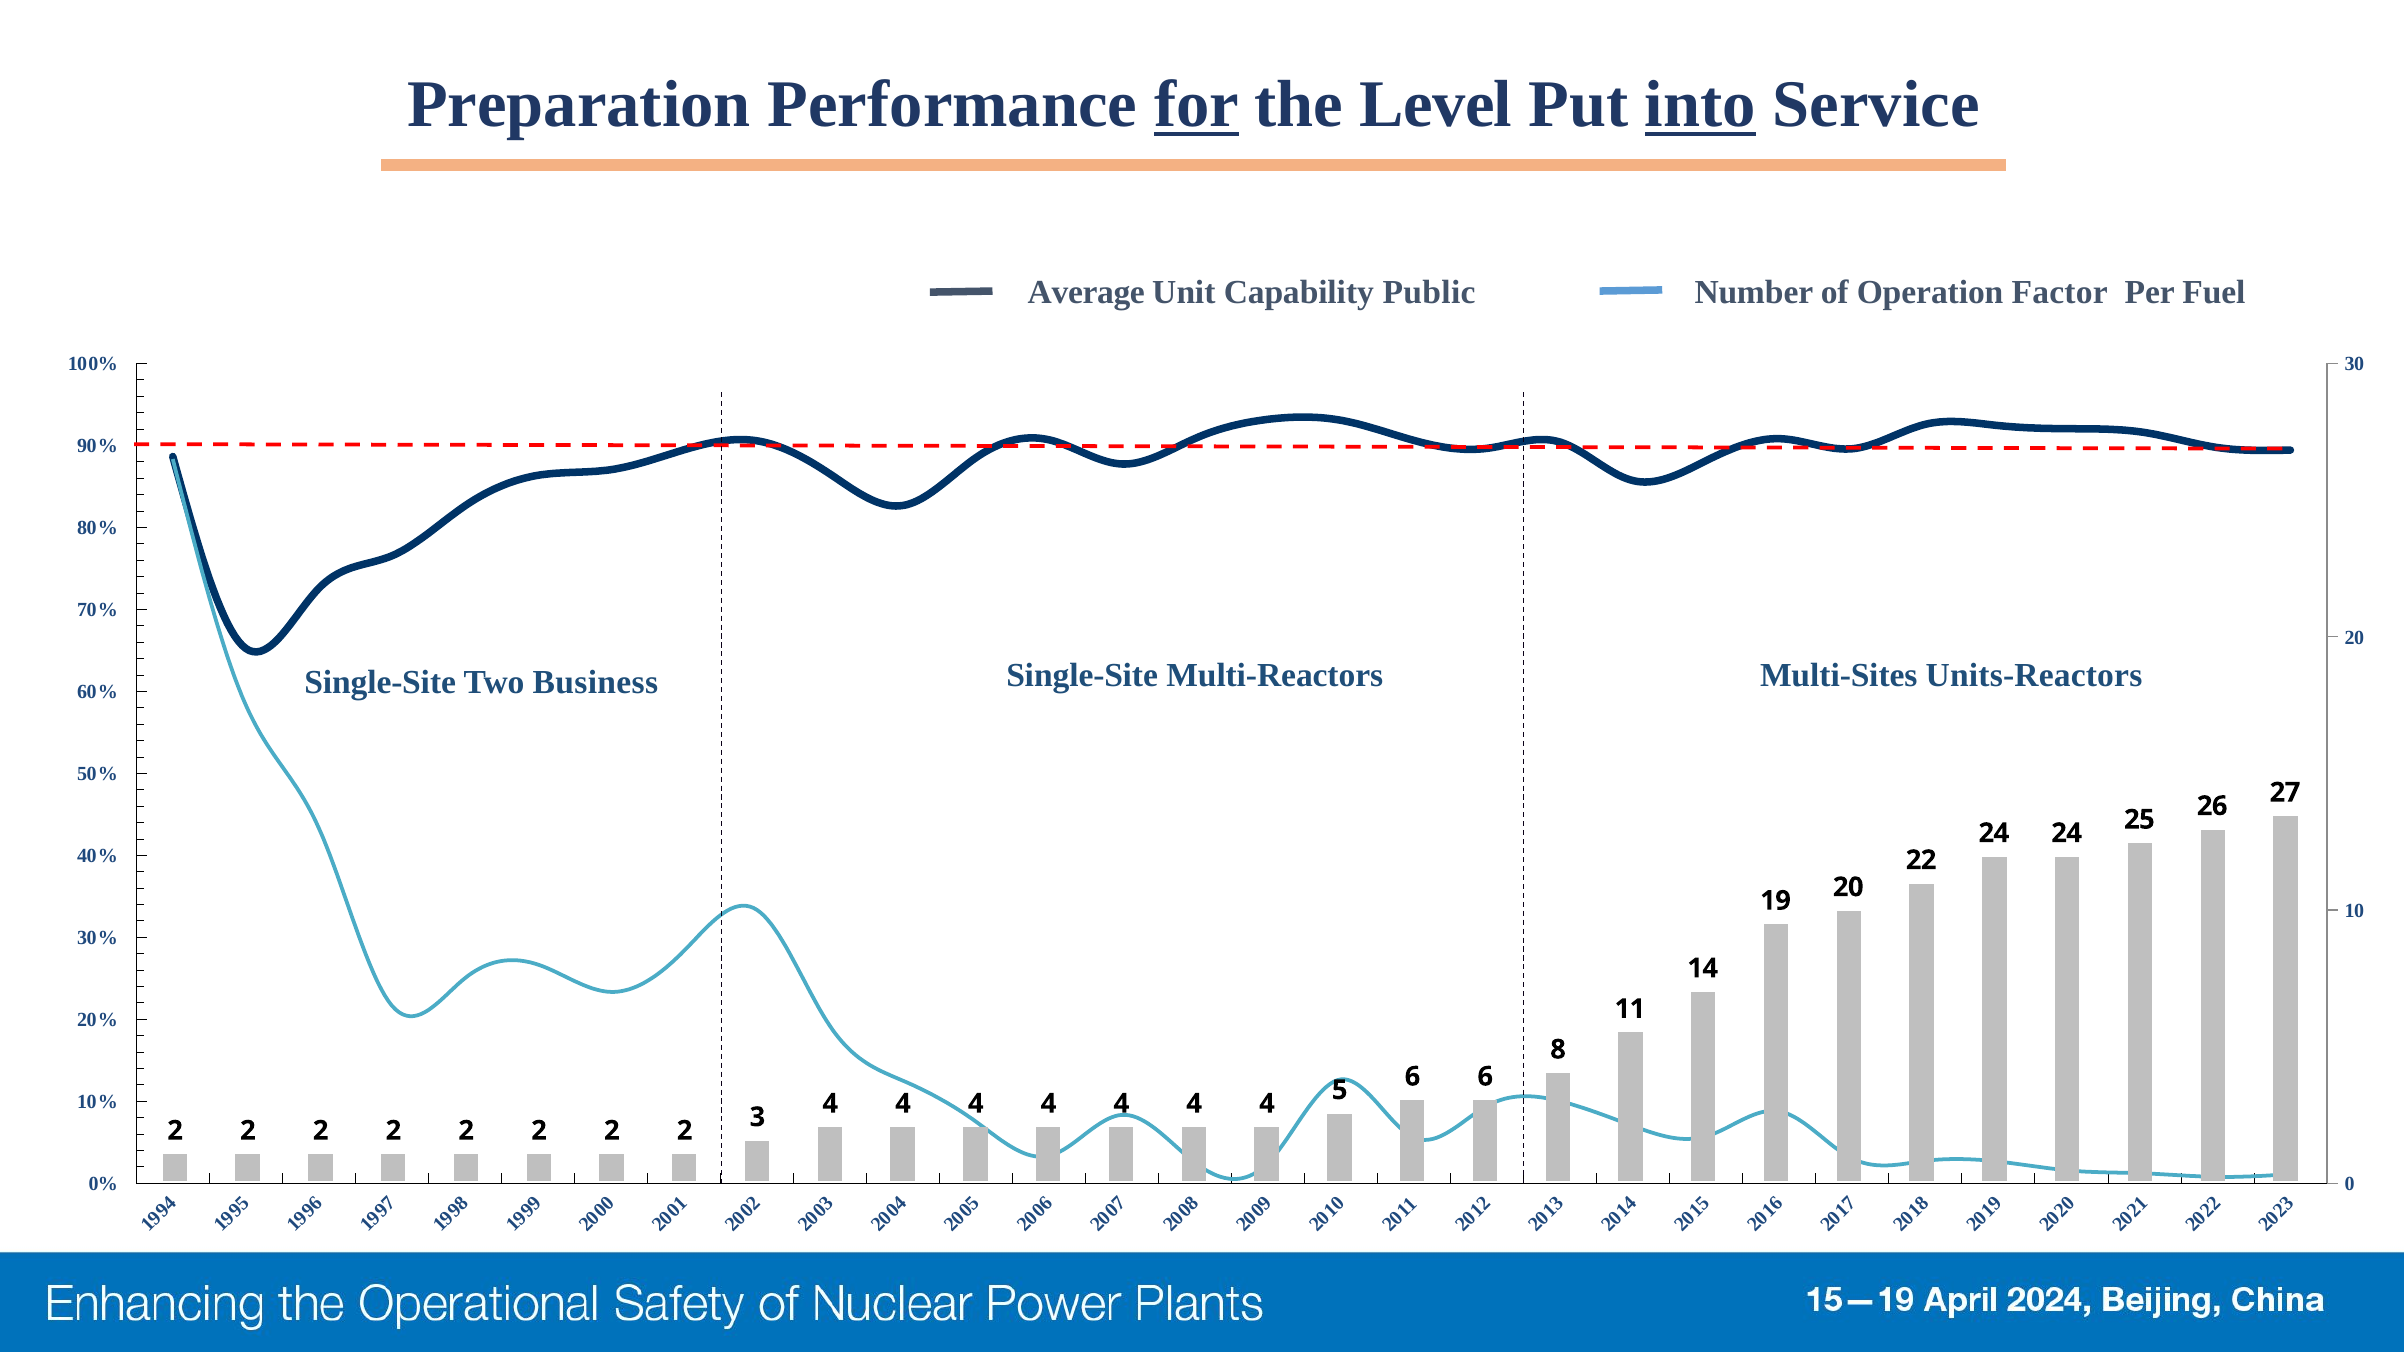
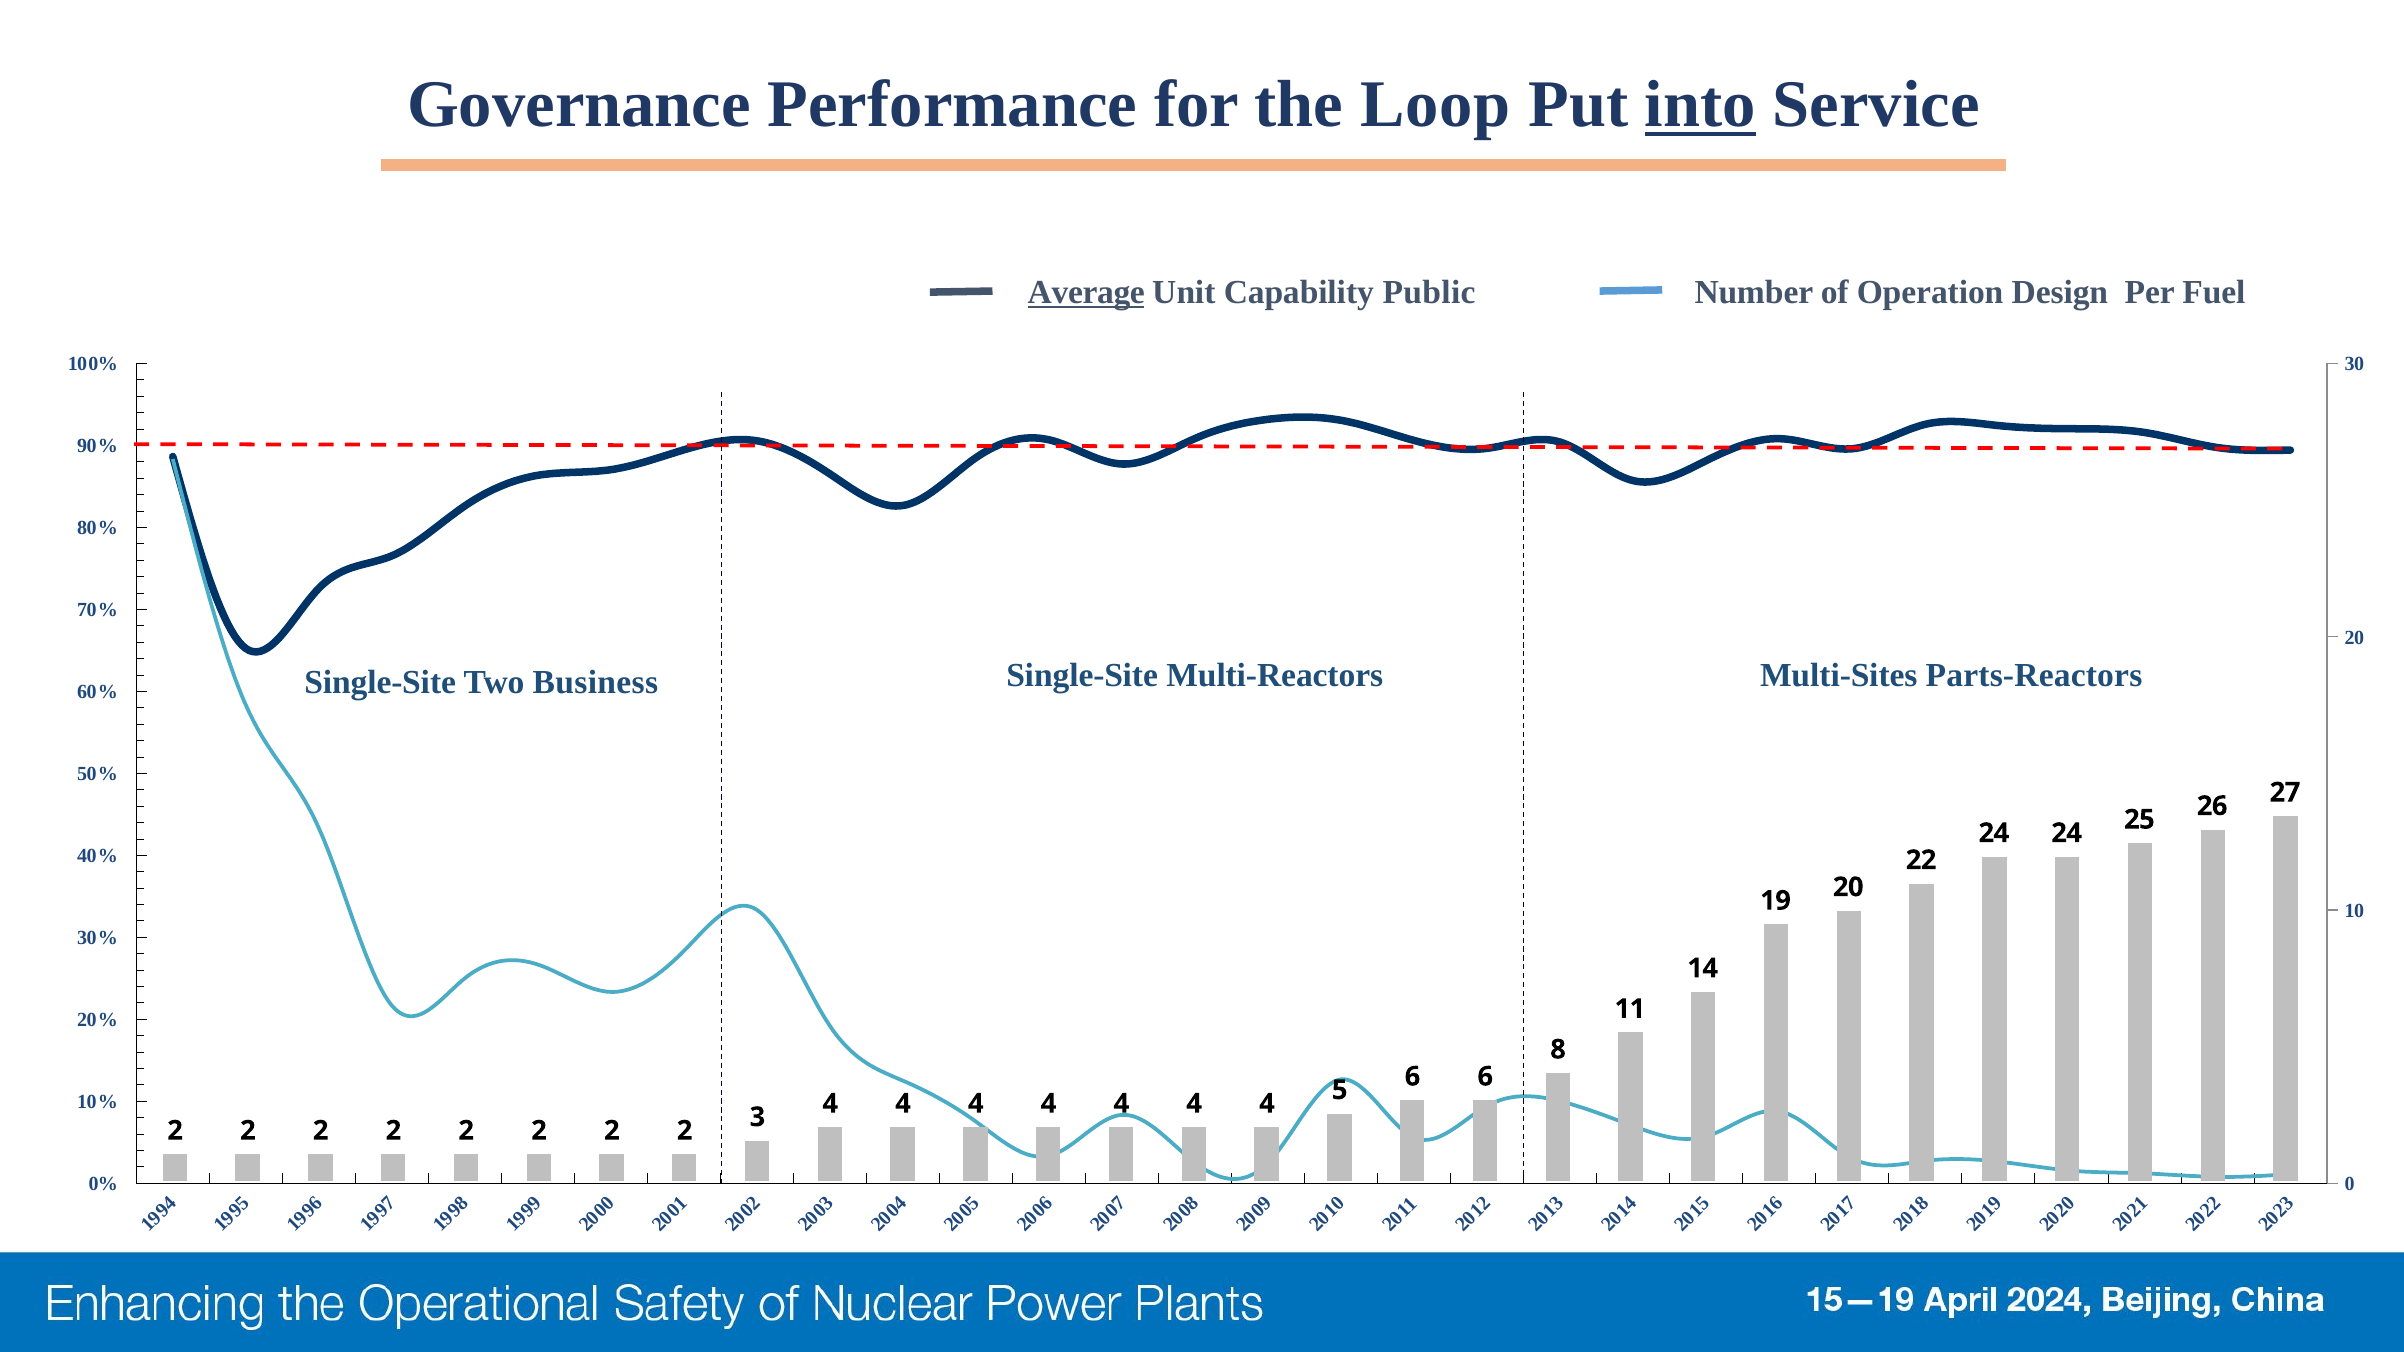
Preparation: Preparation -> Governance (579, 105)
for underline: present -> none (1197, 105)
Level: Level -> Loop (1435, 105)
Average underline: none -> present (1086, 292)
Factor: Factor -> Design (2060, 292)
Units-Reactors: Units-Reactors -> Parts-Reactors (2034, 675)
